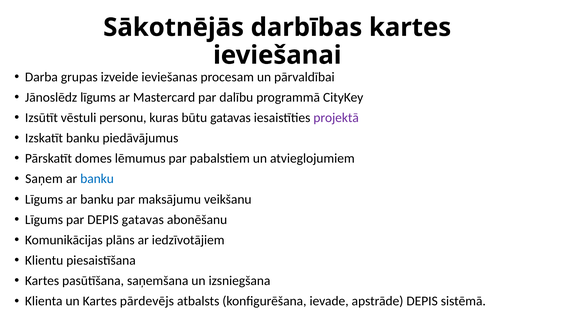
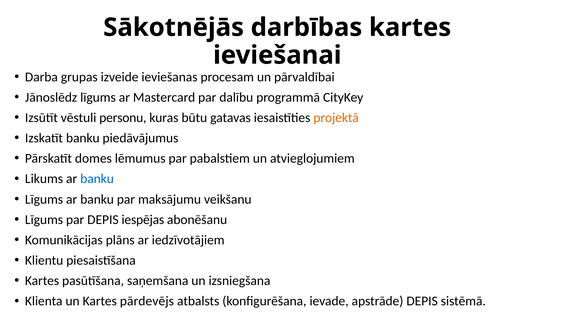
projektā colour: purple -> orange (336, 118)
Saņem: Saņem -> Likums (44, 179)
DEPIS gatavas: gatavas -> iespējas (143, 219)
